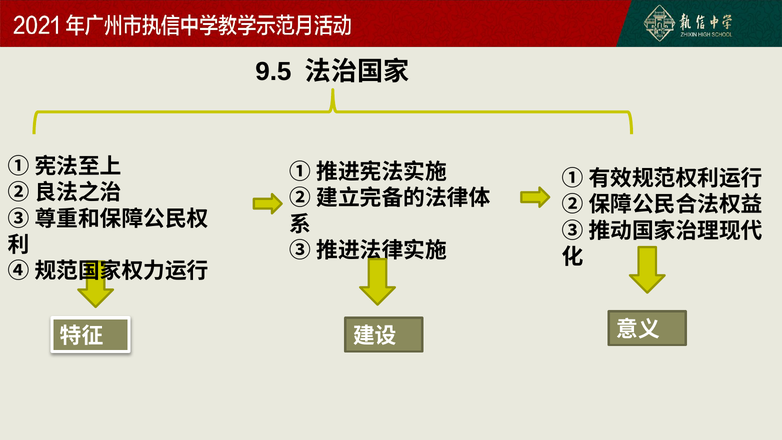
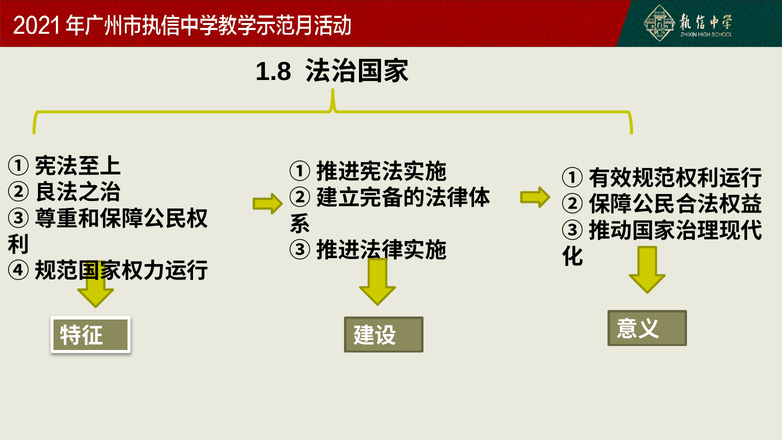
9.5: 9.5 -> 1.8 (273, 72)
